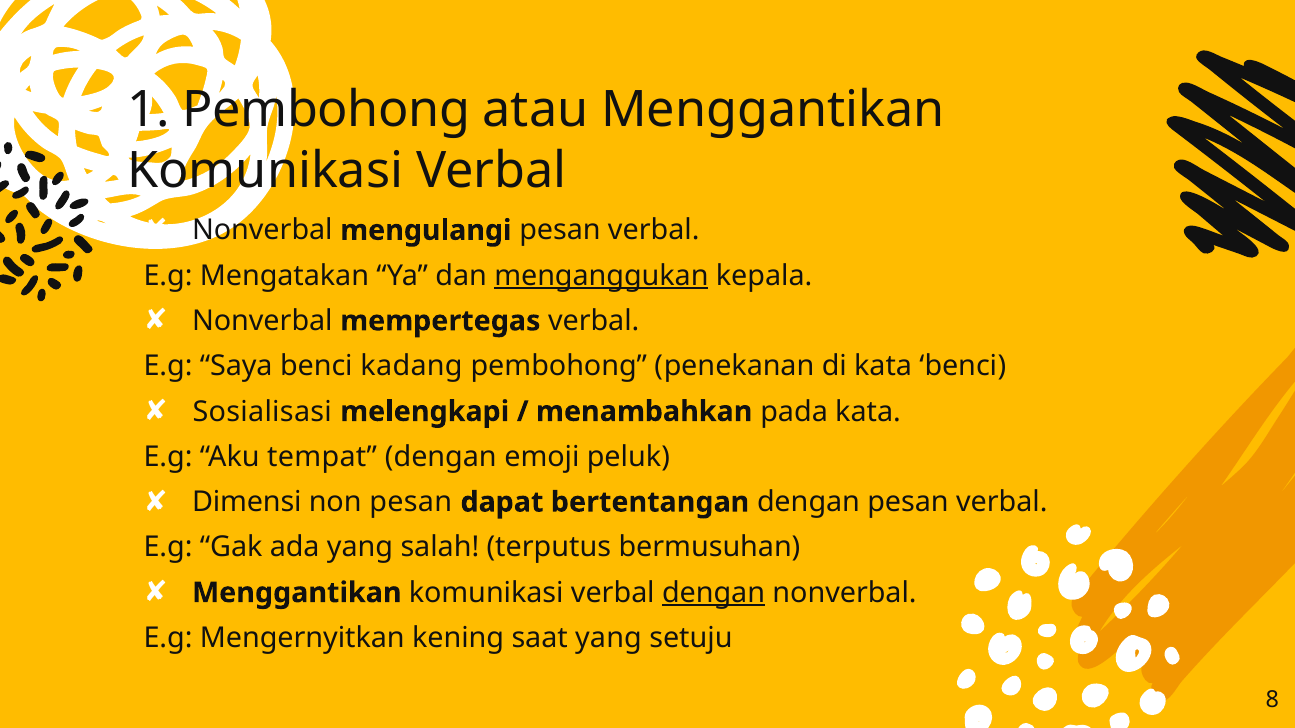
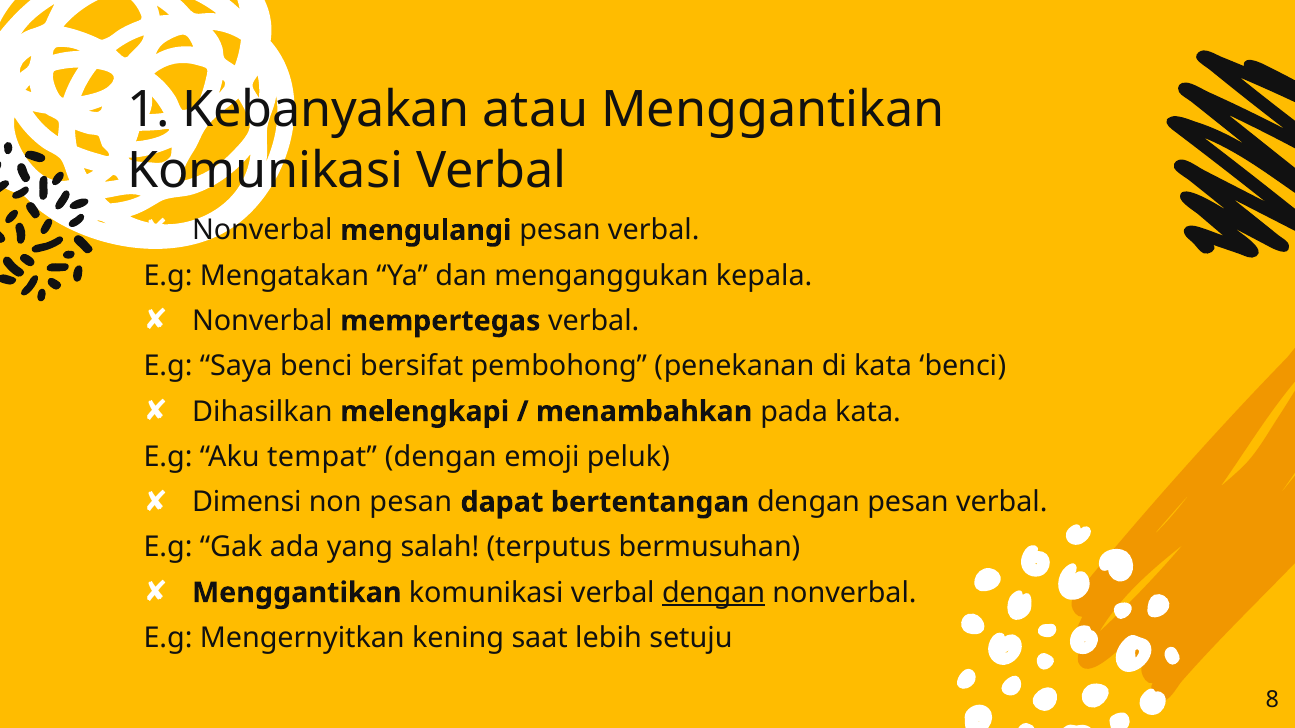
1 Pembohong: Pembohong -> Kebanyakan (326, 110)
menganggukan underline: present -> none (601, 276)
kadang: kadang -> bersifat (412, 366)
Sosialisasi: Sosialisasi -> Dihasilkan (262, 412)
saat yang: yang -> lebih (609, 638)
